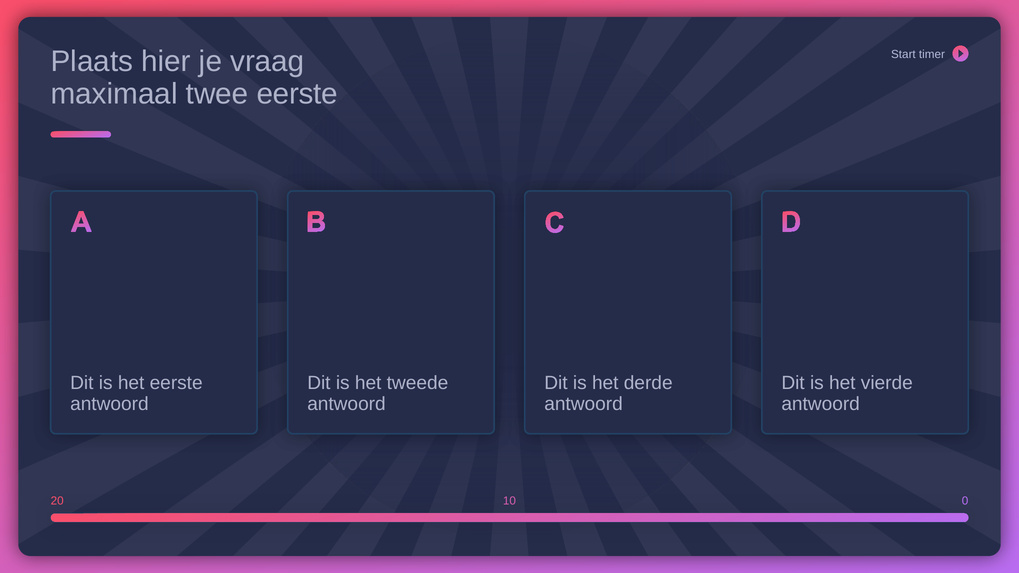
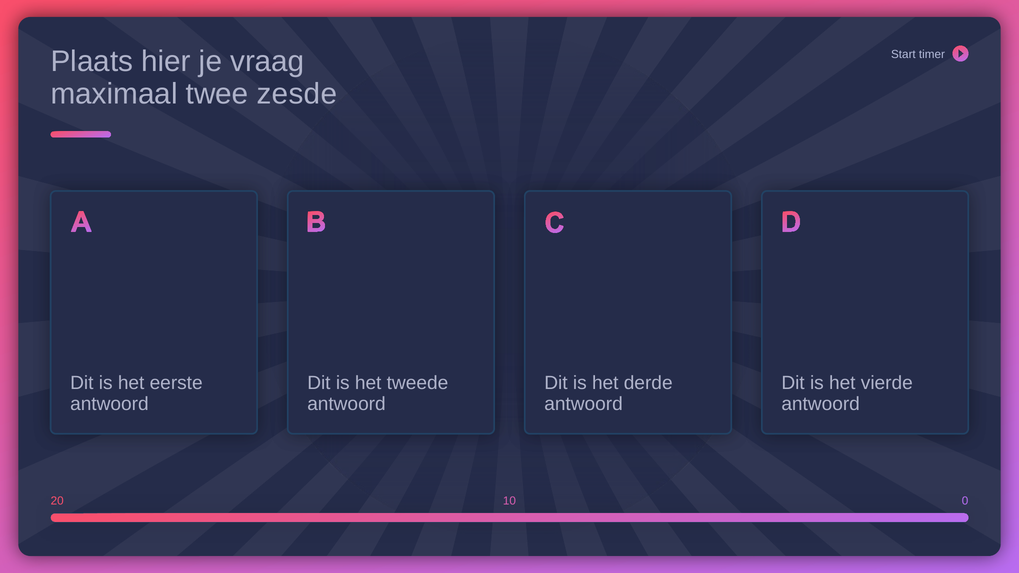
twee eerste: eerste -> zesde (297, 94)
